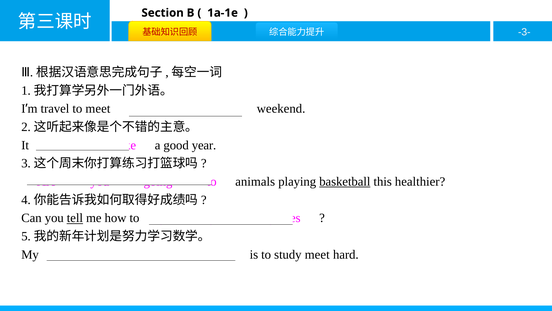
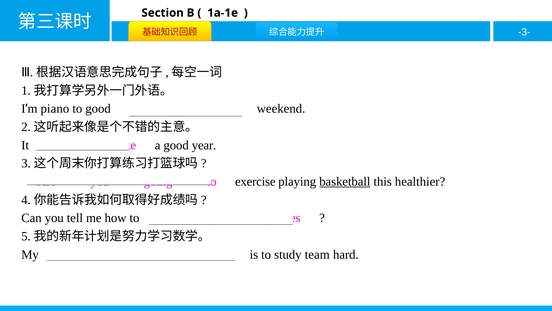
travel: travel -> piano (55, 109)
to meet: meet -> good (98, 109)
animals: animals -> exercise (255, 181)
tell underline: present -> none (75, 218)
study meet: meet -> team (317, 254)
